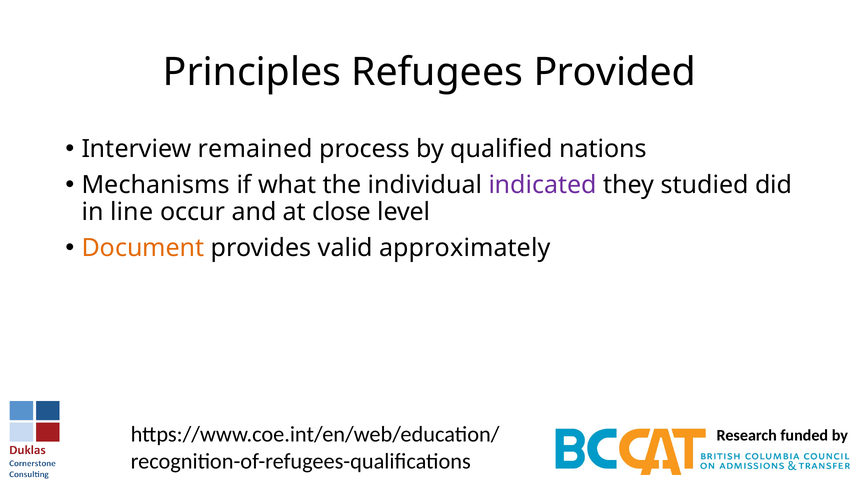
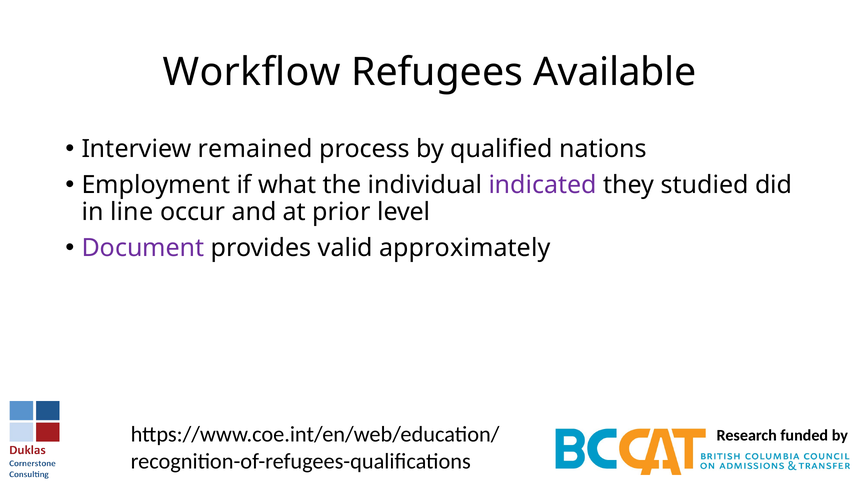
Principles: Principles -> Workflow (252, 72)
Provided: Provided -> Available (615, 72)
Mechanisms: Mechanisms -> Employment (156, 185)
close: close -> prior (342, 212)
Document colour: orange -> purple (143, 248)
